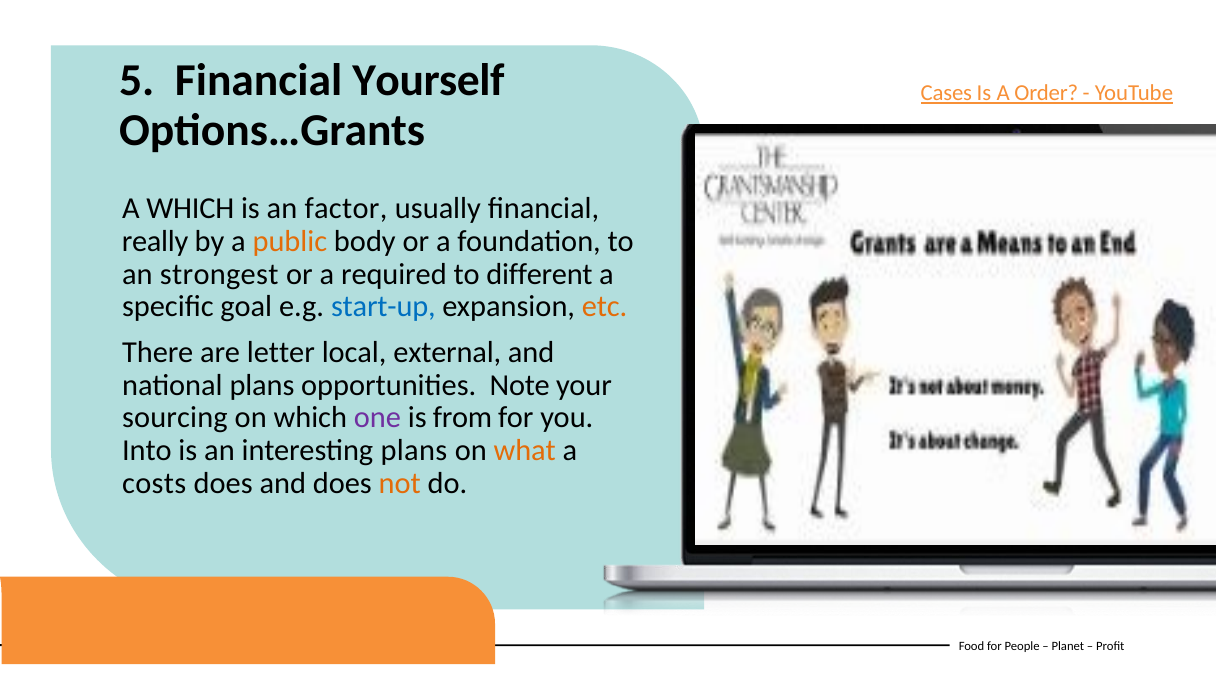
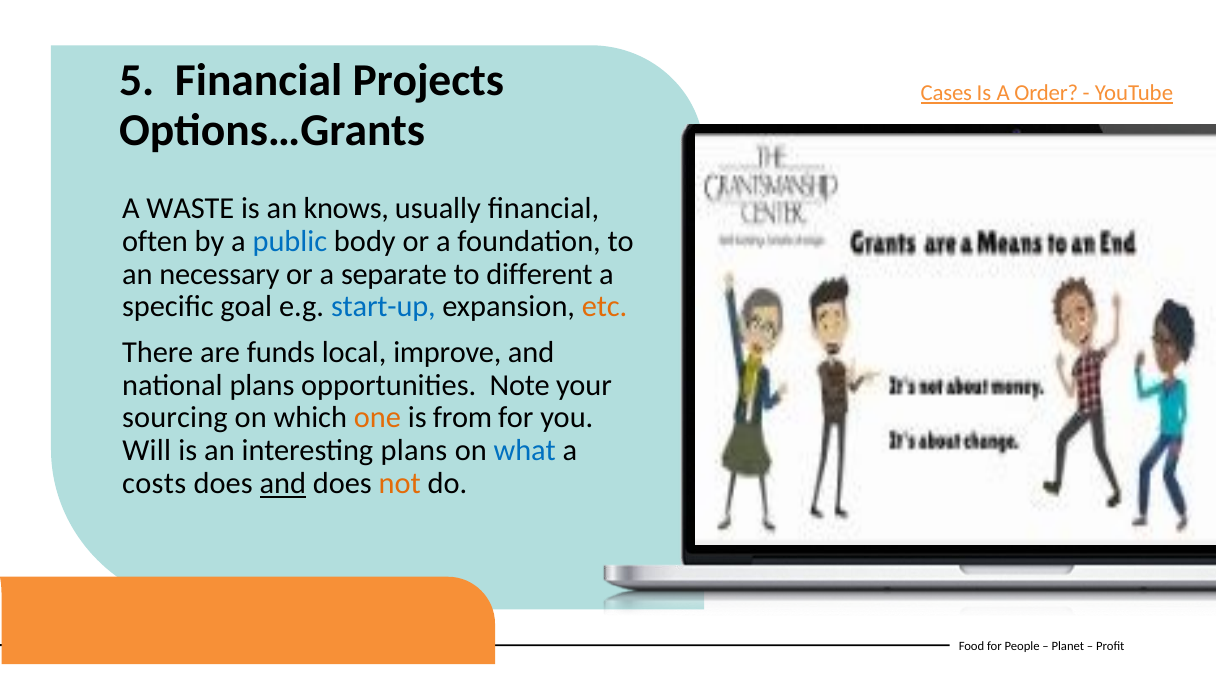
Yourself: Yourself -> Projects (428, 81)
A WHICH: WHICH -> WASTE (190, 208)
factor: factor -> knows (346, 208)
really: really -> often (155, 241)
public colour: orange -> blue (290, 241)
strongest: strongest -> necessary (219, 274)
required: required -> separate (394, 274)
letter: letter -> funds (281, 352)
external: external -> improve (447, 352)
one colour: purple -> orange (377, 418)
Into: Into -> Will (147, 451)
what colour: orange -> blue (525, 451)
and underline: none -> present (283, 484)
